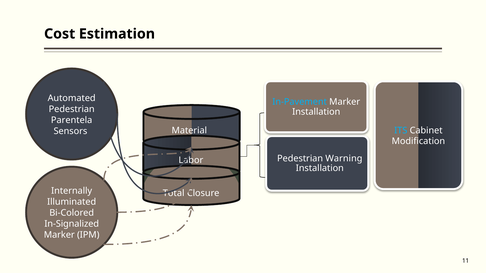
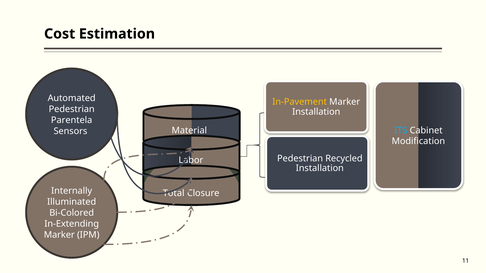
In-Pavement colour: light blue -> yellow (300, 102)
Warning: Warning -> Recycled (344, 159)
In-Signalized: In-Signalized -> In-Extending (72, 224)
